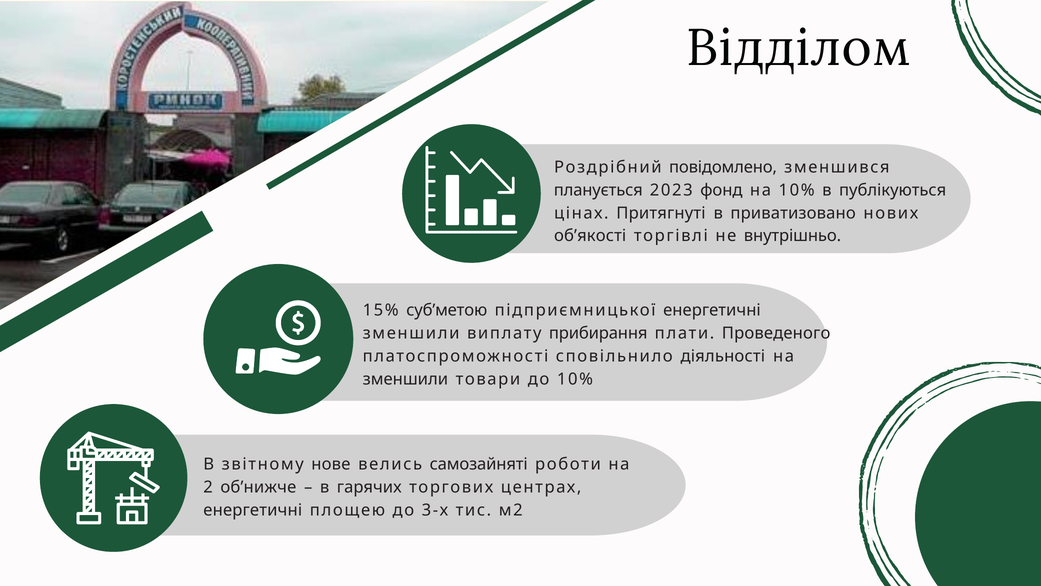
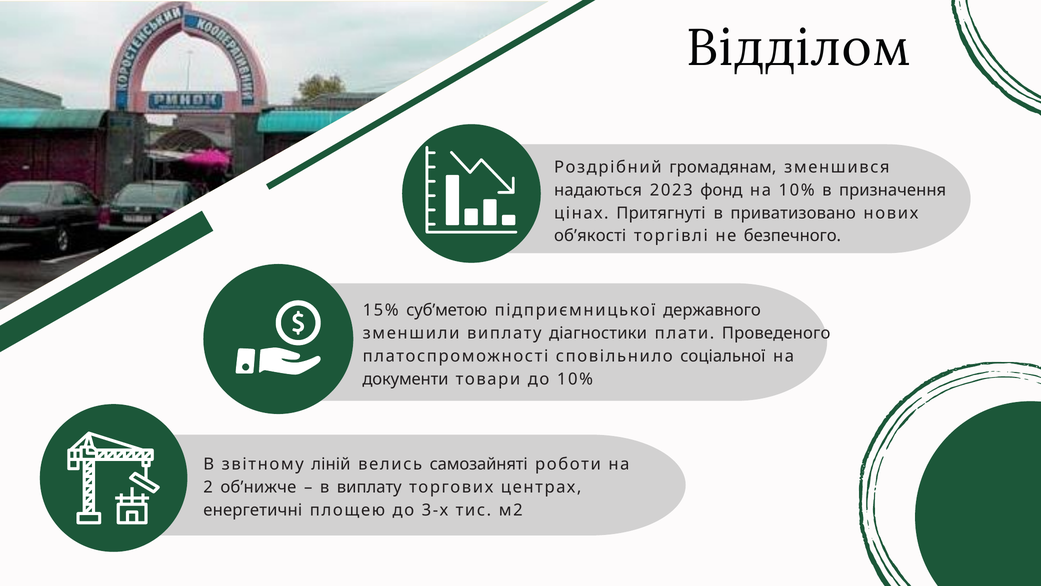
повідомлено: повідомлено -> громадянам (723, 167)
планується: планується -> надаються (598, 190)
публікуються: публікуються -> призначення (893, 190)
внутрішньо: внутрішньо -> безпечного (792, 236)
підприємницької енергетичні: енергетичні -> державного (712, 310)
прибирання: прибирання -> діагностики (598, 333)
діяльності: діяльності -> соціальної (723, 356)
зменшили: зменшили -> документи (405, 379)
нове: нове -> ліній (331, 464)
в гарячих: гарячих -> виплату (369, 487)
